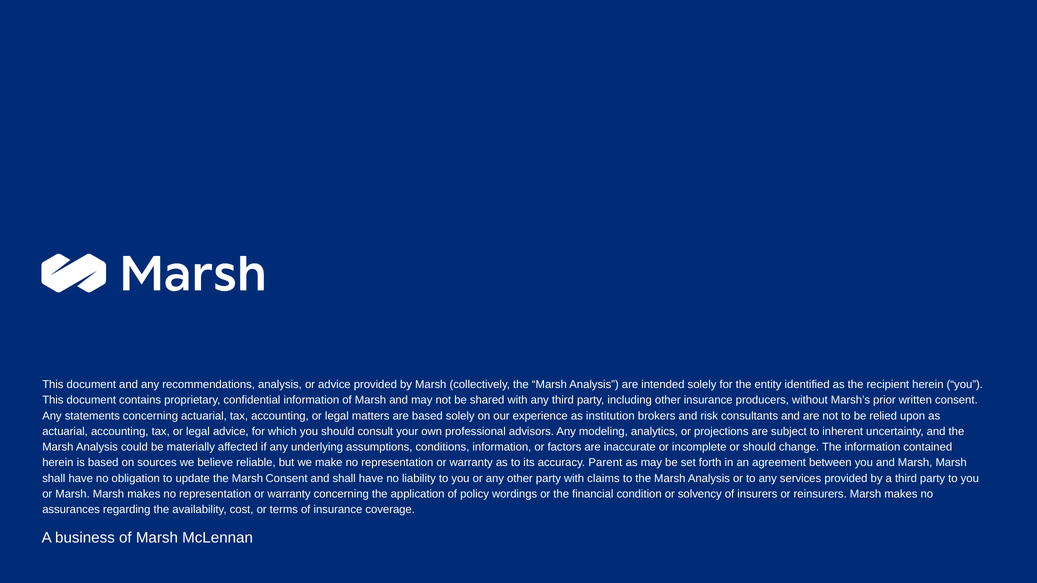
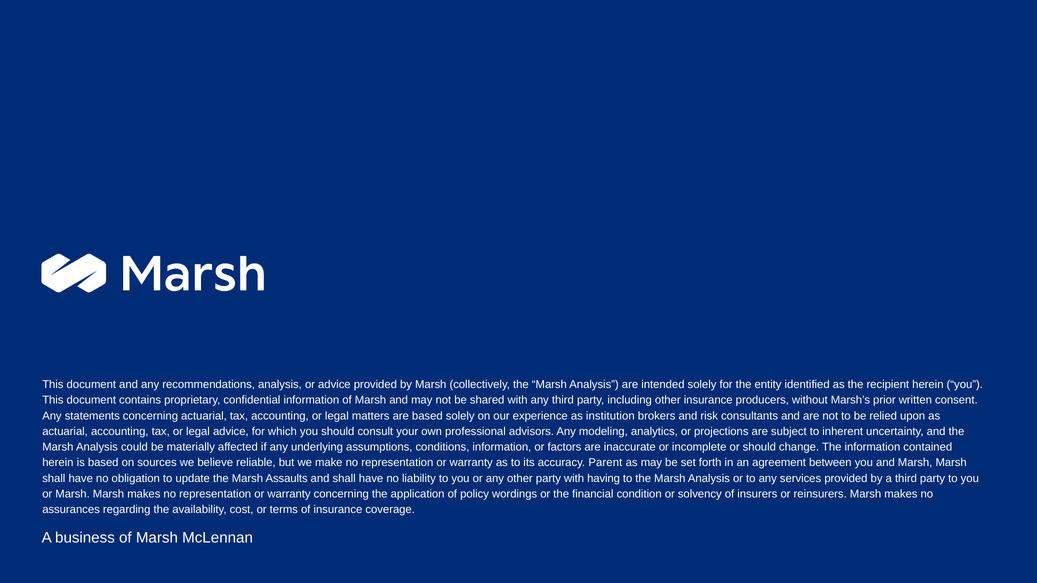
Marsh Consent: Consent -> Assaults (287, 479)
claims: claims -> having (604, 479)
